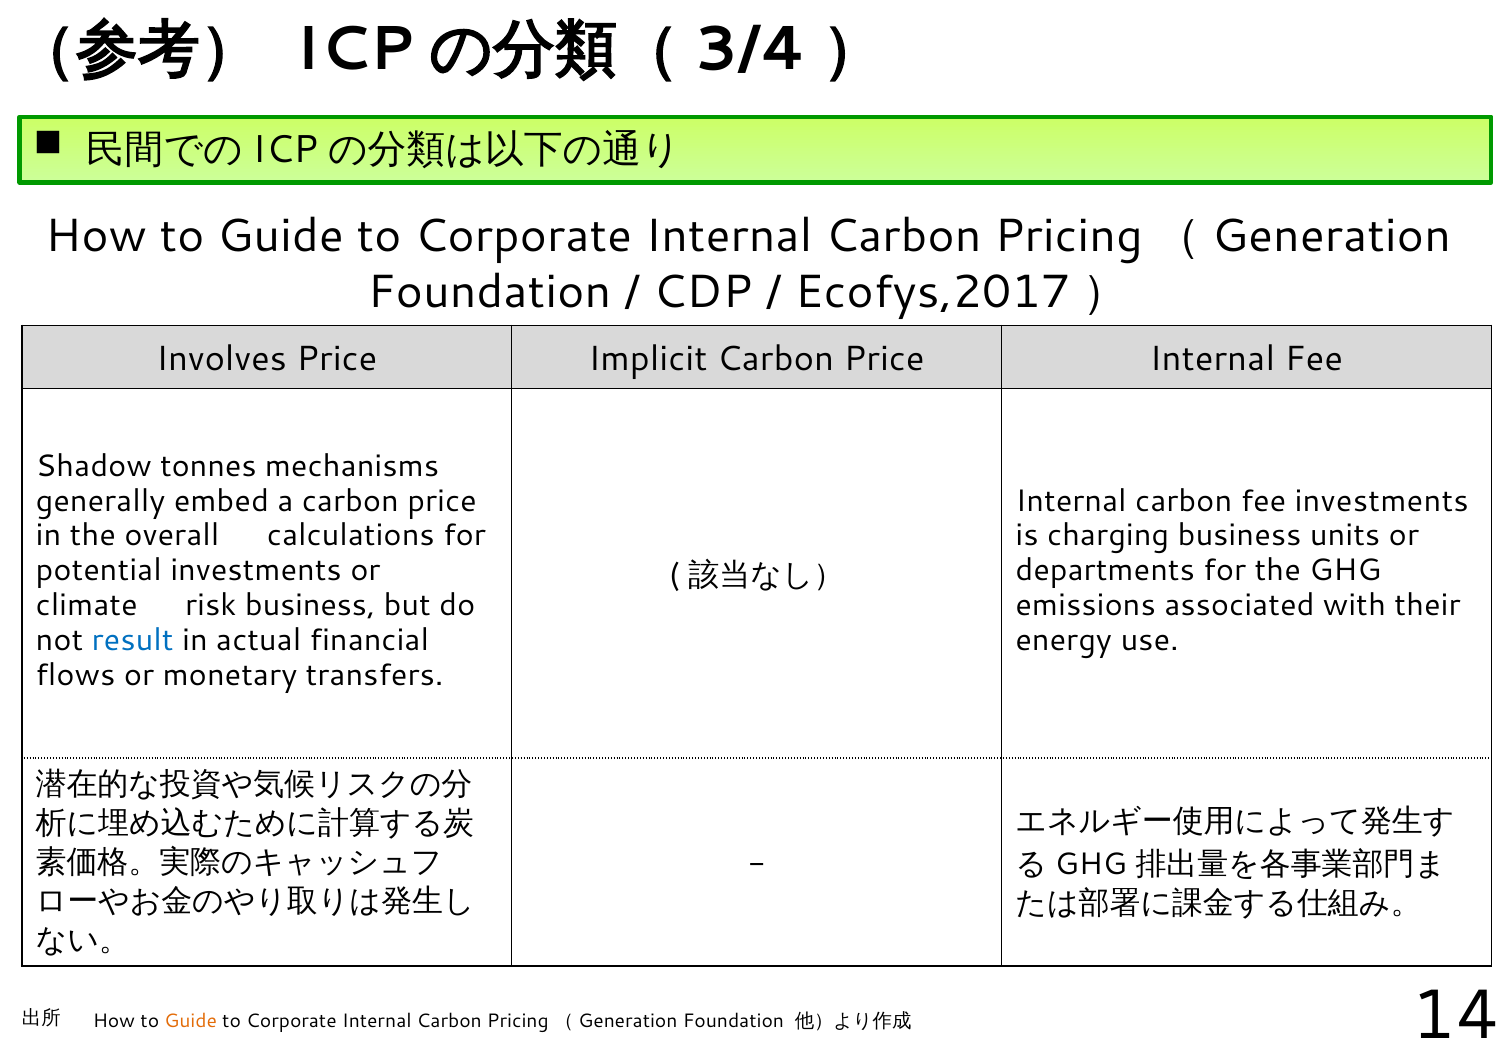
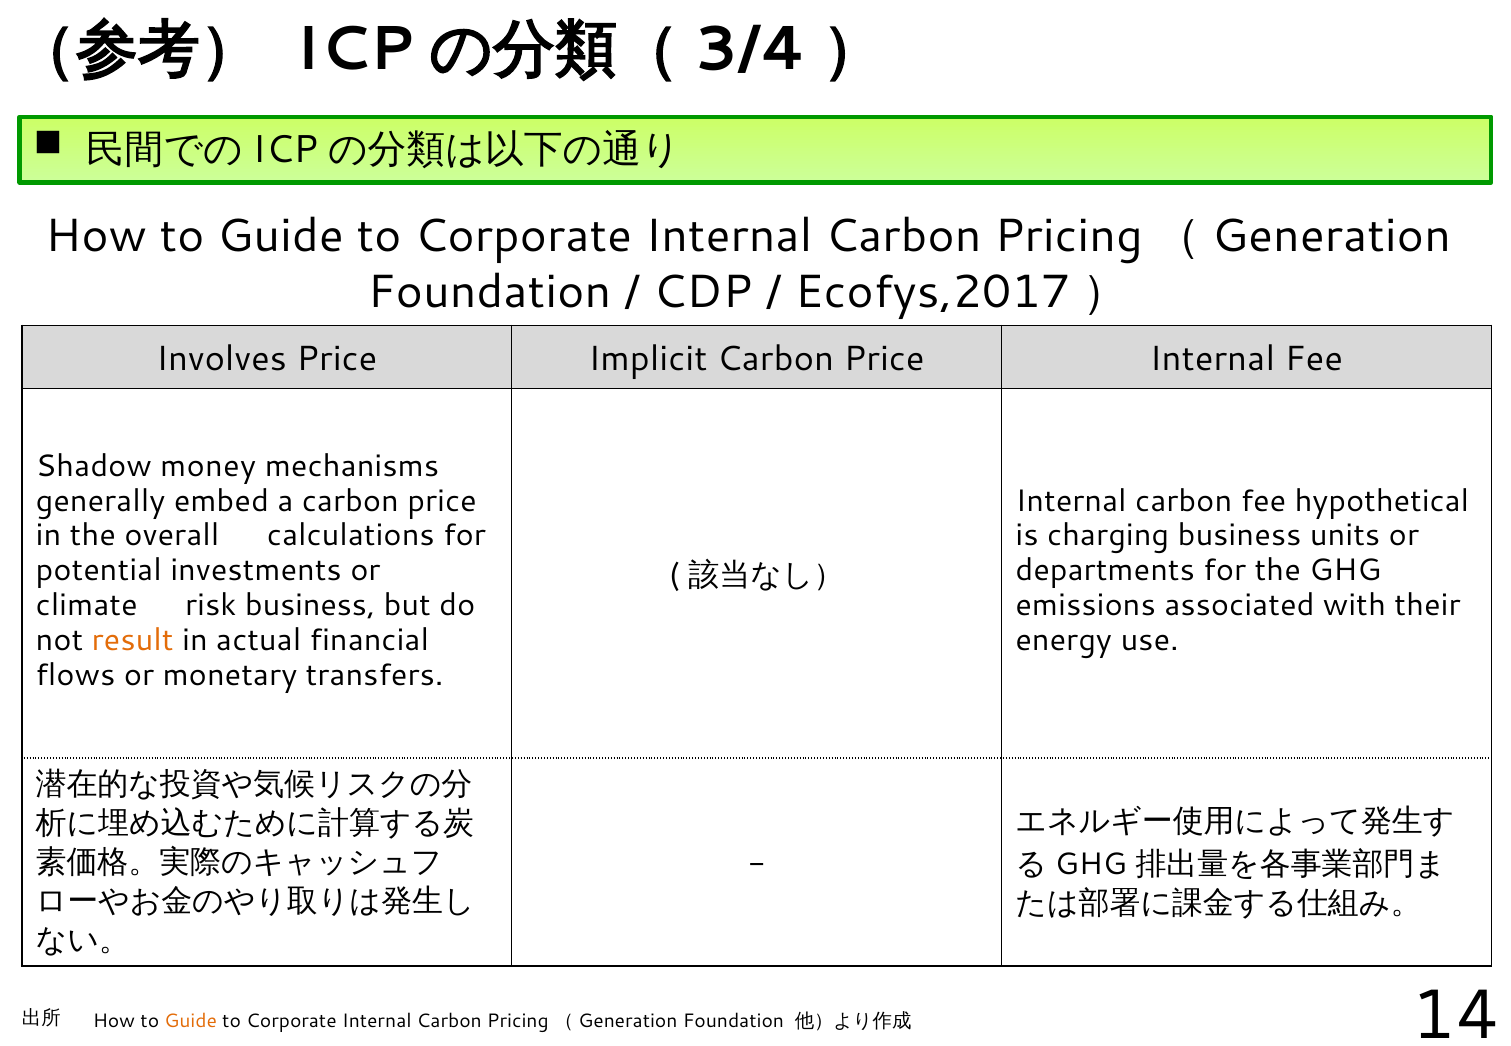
tonnes: tonnes -> money (208, 466)
fee investments: investments -> hypothetical (1382, 501)
result colour: blue -> orange (133, 640)
